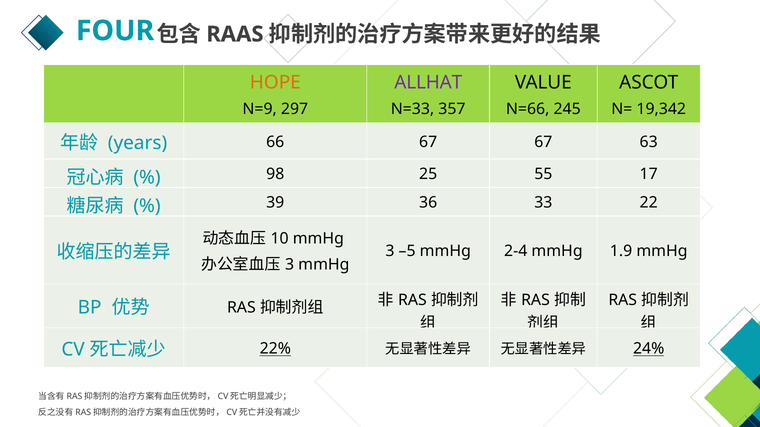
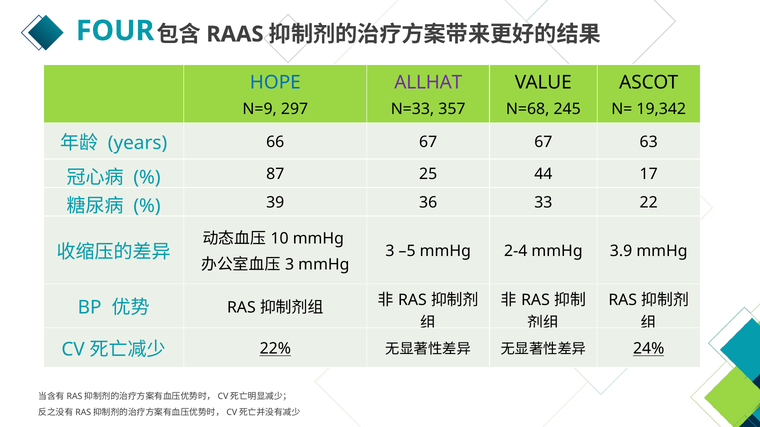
HOPE colour: orange -> blue (275, 82)
N=66: N=66 -> N=68 (528, 109)
98: 98 -> 87 (275, 174)
55: 55 -> 44 (543, 174)
1.9: 1.9 -> 3.9 (621, 251)
